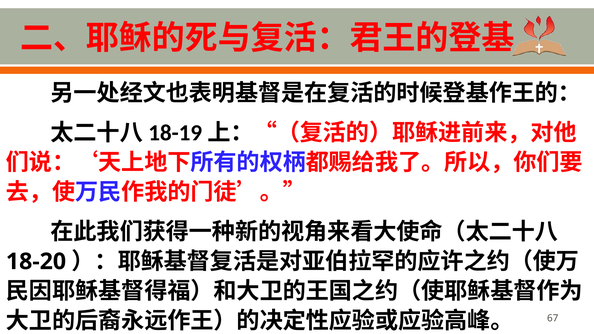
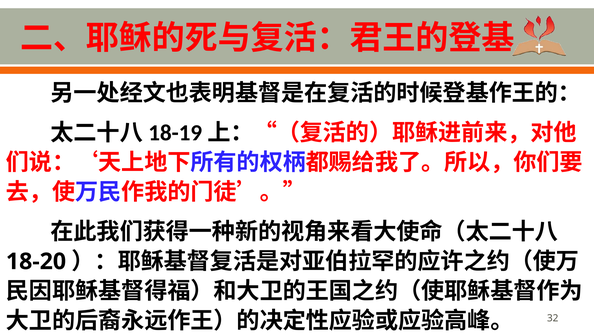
67: 67 -> 32 (553, 318)
